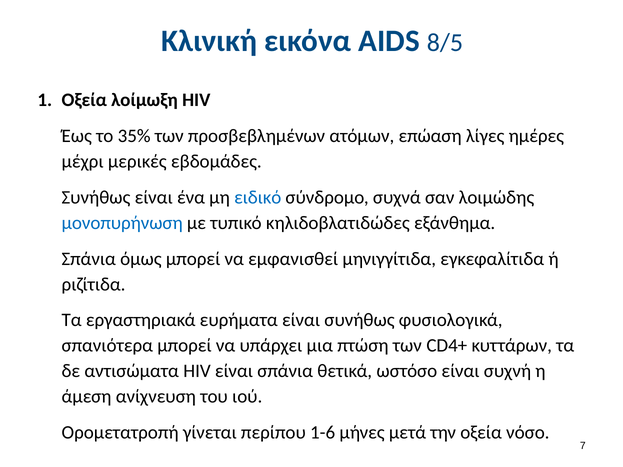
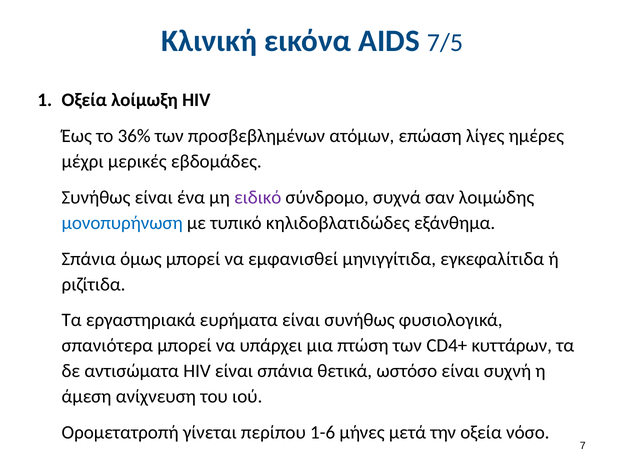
8/5: 8/5 -> 7/5 (445, 43)
35%: 35% -> 36% (134, 136)
ειδικό colour: blue -> purple (258, 197)
